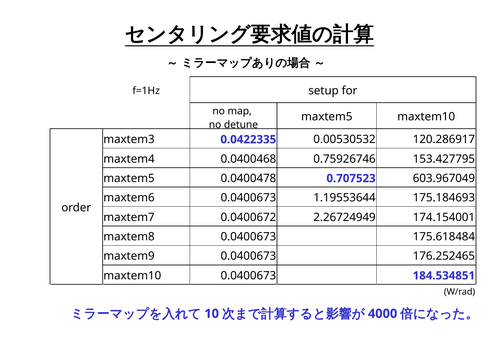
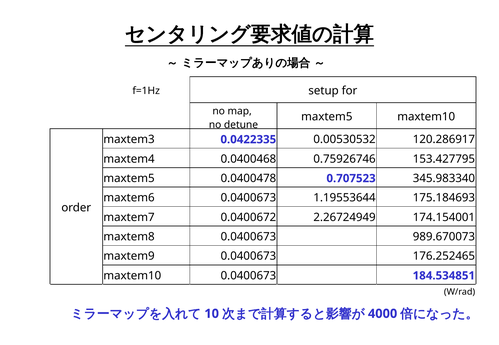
603.967049: 603.967049 -> 345.983340 (444, 179)
175.618484: 175.618484 -> 989.670073 (444, 237)
